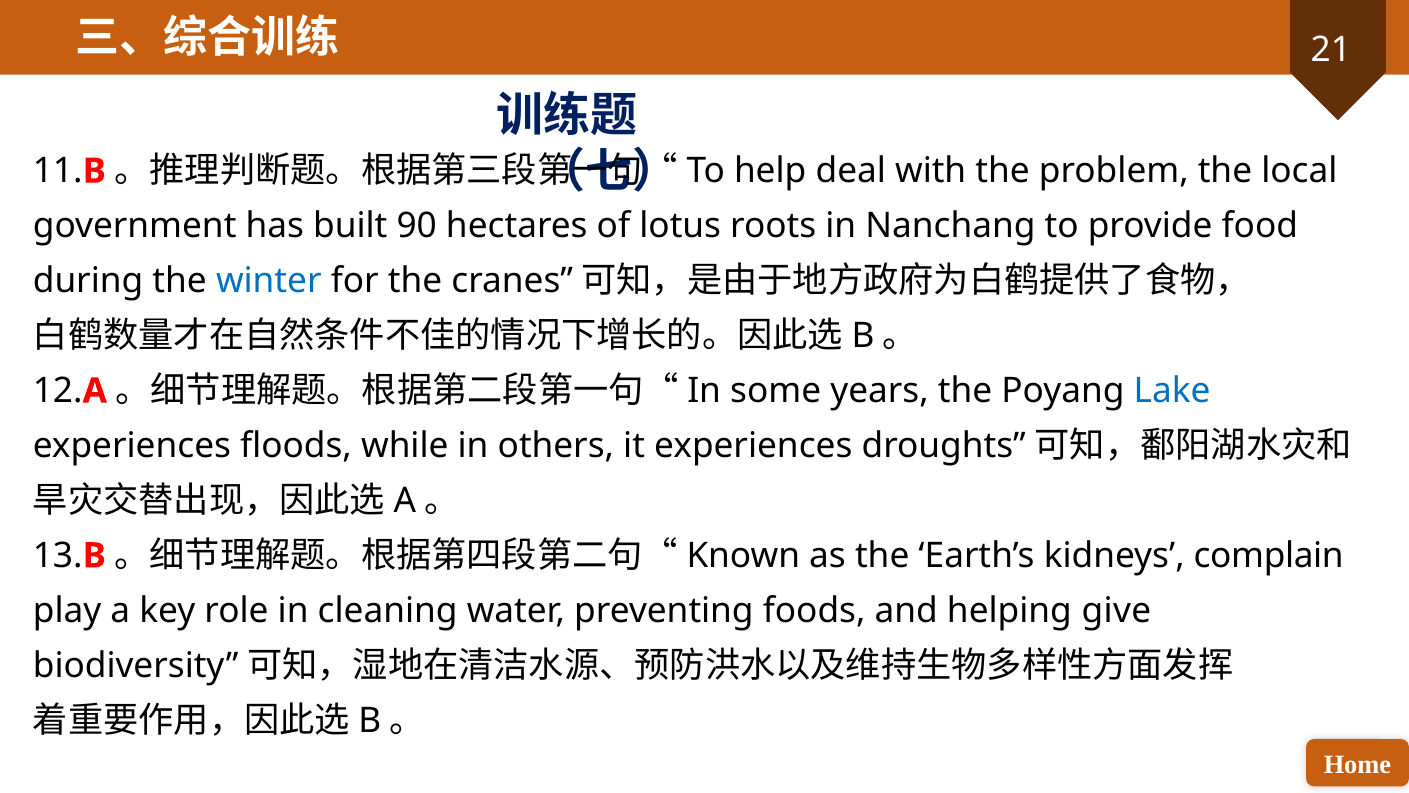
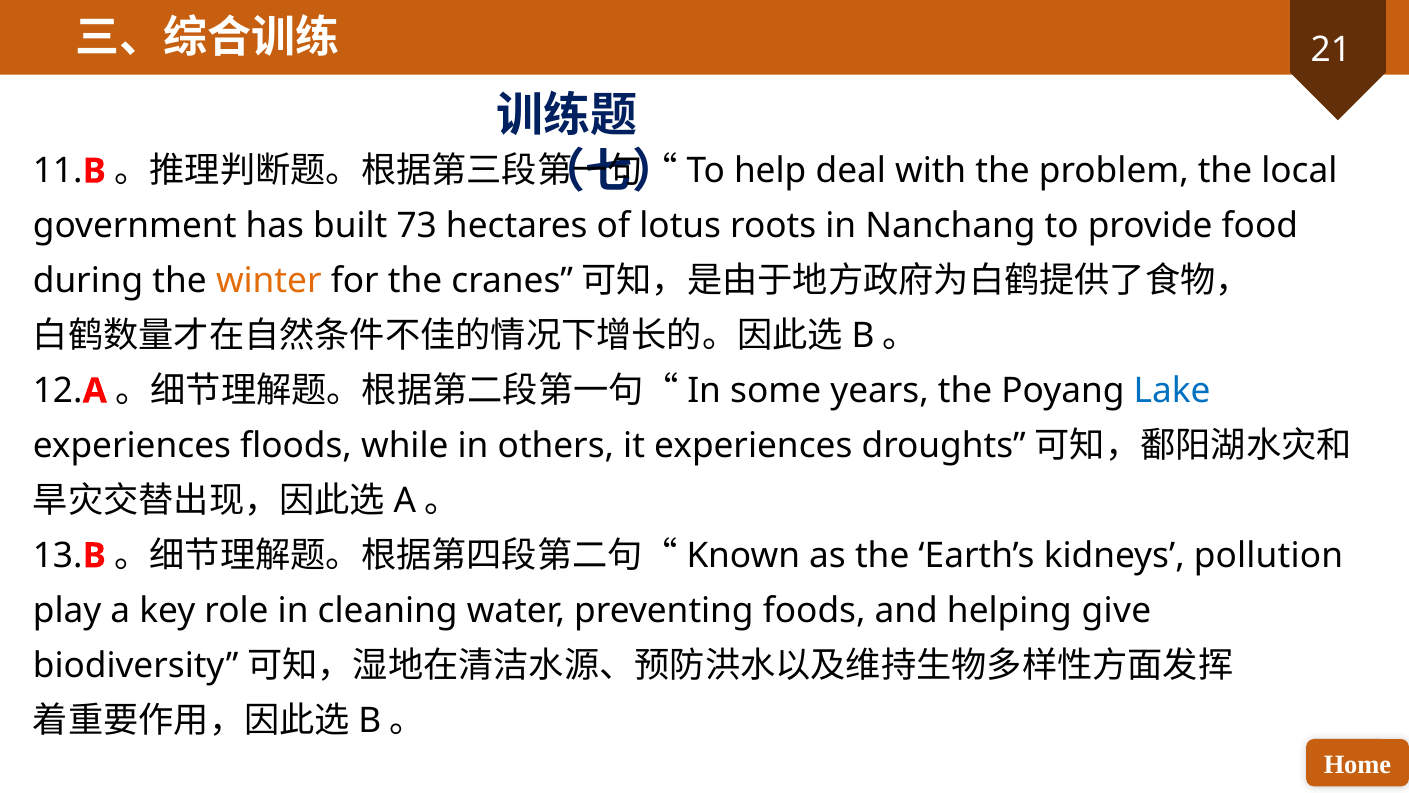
90: 90 -> 73 (417, 226)
winter colour: blue -> orange (269, 281)
complain: complain -> pollution (1268, 555)
